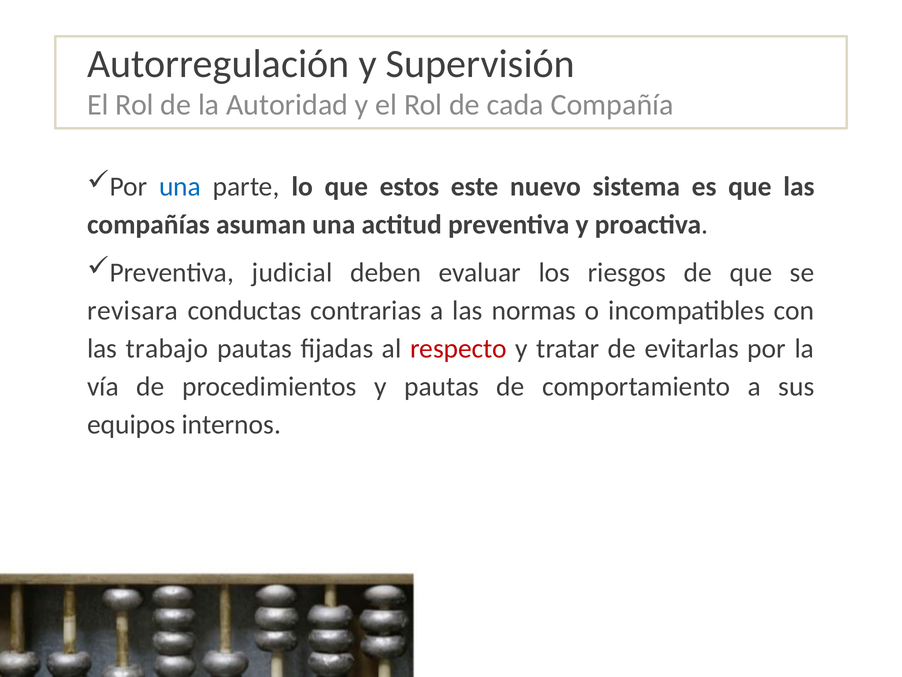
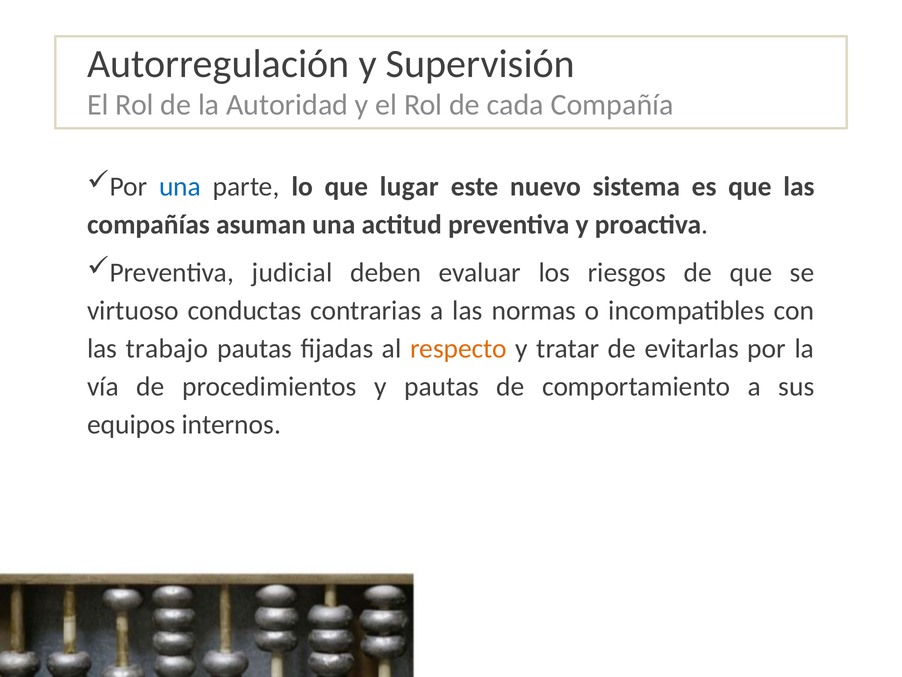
estos: estos -> lugar (409, 187)
revisara: revisara -> virtuoso (133, 311)
respecto colour: red -> orange (458, 349)
